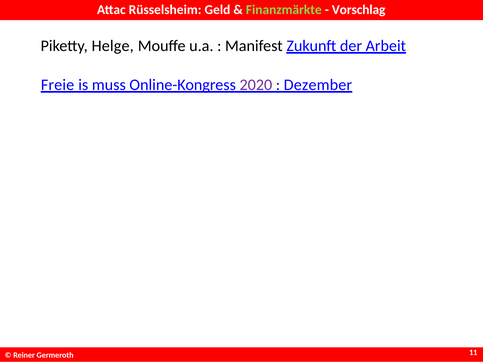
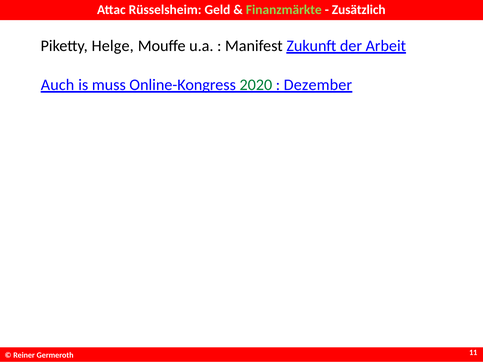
Vorschlag: Vorschlag -> Zusätzlich (359, 10)
Freie: Freie -> Auch (58, 85)
2020 colour: purple -> green (256, 85)
